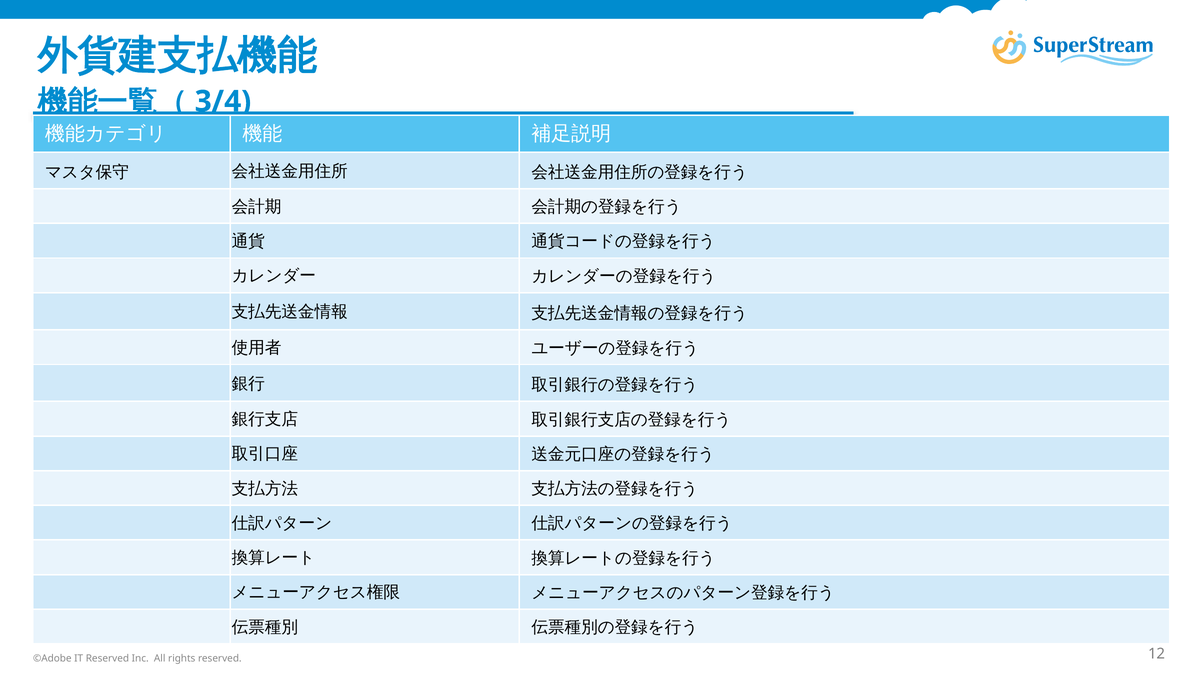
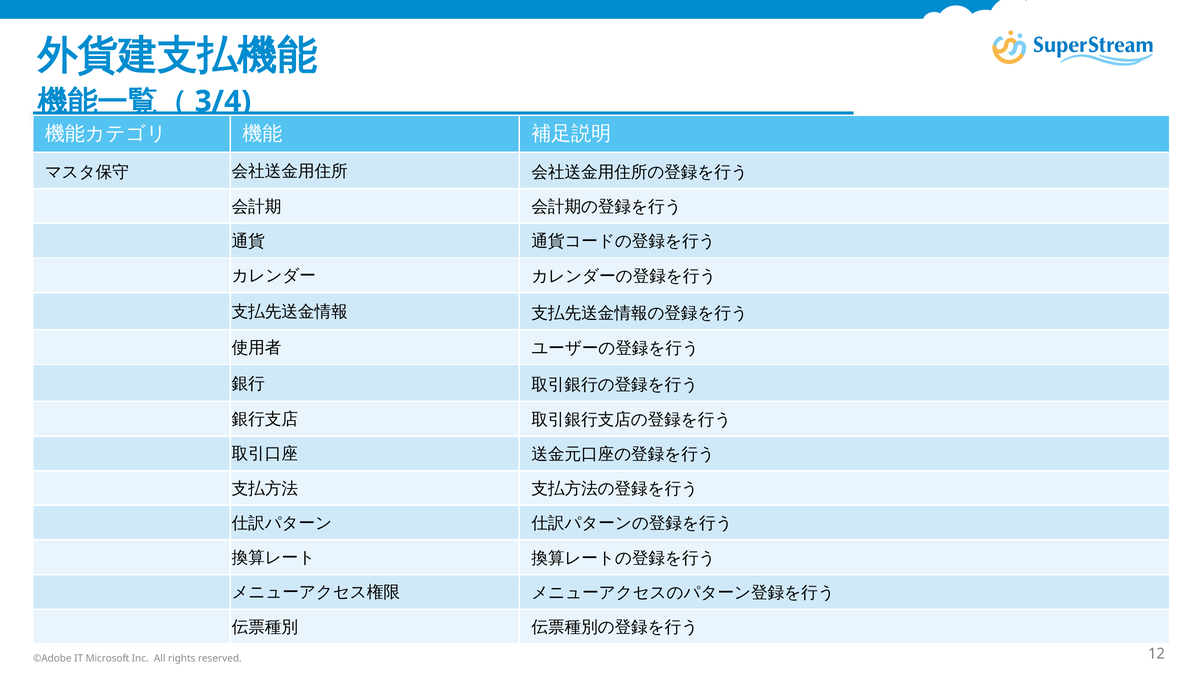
IT Reserved: Reserved -> Microsoft (107, 659)
